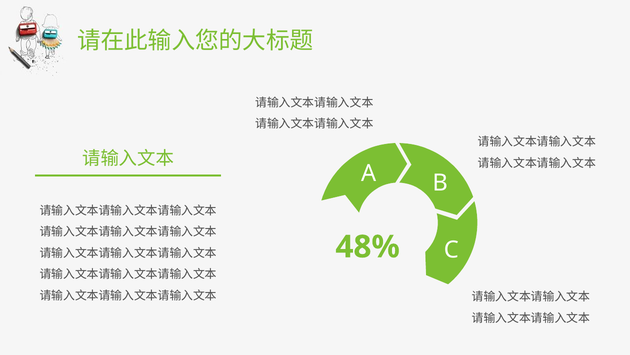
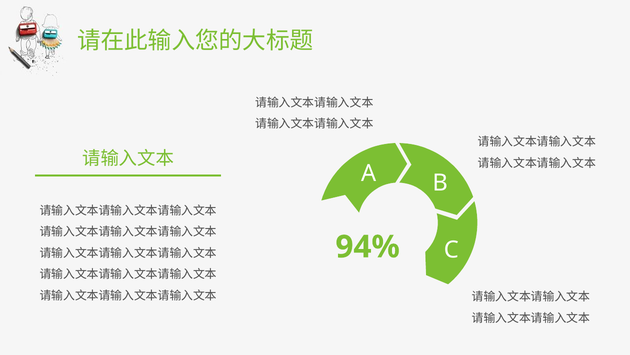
48%: 48% -> 94% (368, 247)
